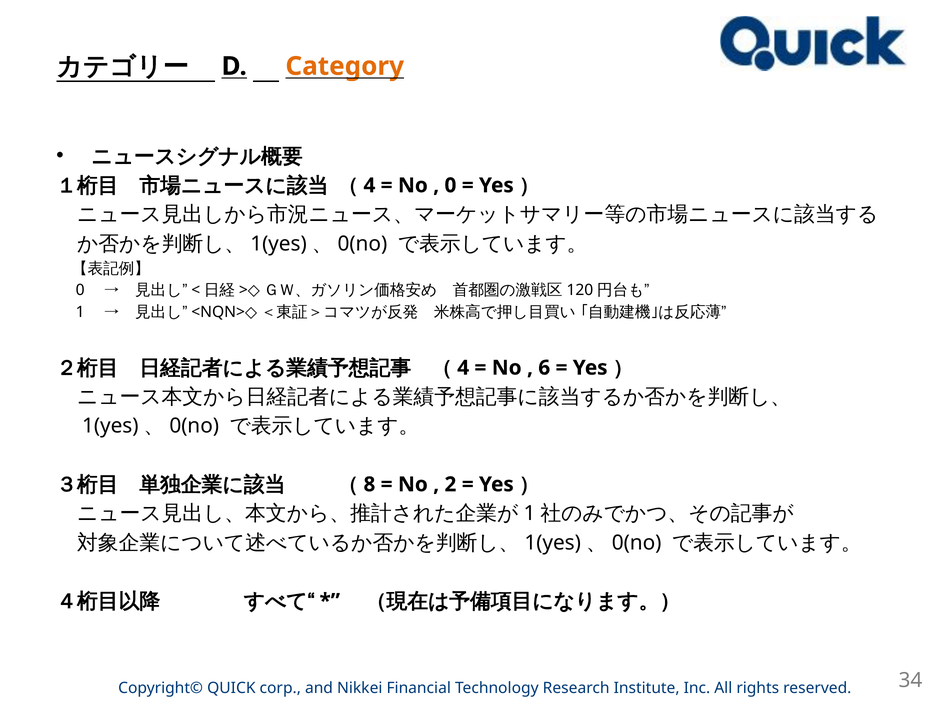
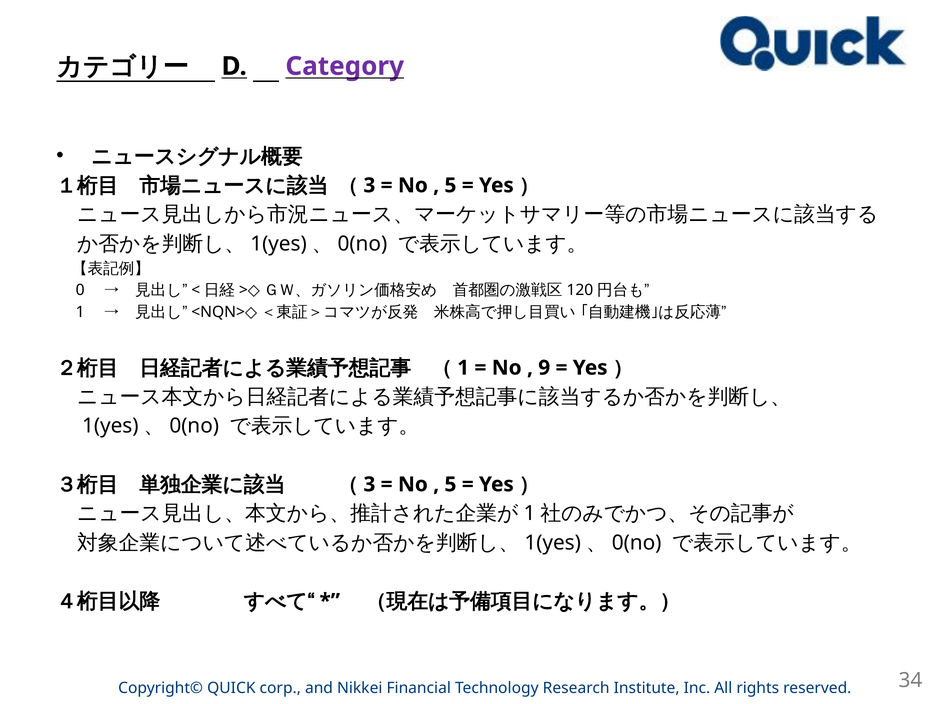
Category colour: orange -> purple (345, 66)
4: 4 -> 3 (369, 185)
0: 0 -> 5 (450, 185)
4: 4 -> 1 (463, 368)
6: 6 -> 9 (544, 368)
8: 8 -> 3 (369, 484)
2: 2 -> 5 (450, 484)
